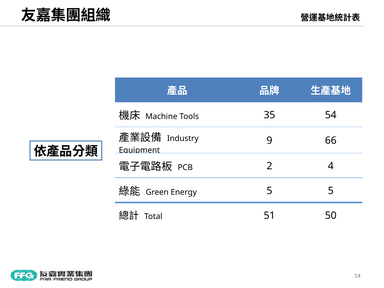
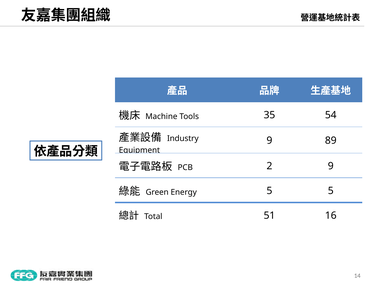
66: 66 -> 89 (331, 141)
2 4: 4 -> 9 (331, 166)
50: 50 -> 16 (331, 215)
